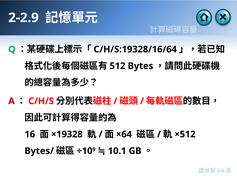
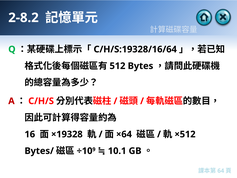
2-2.9: 2-2.9 -> 2-8.2 (23, 18)
